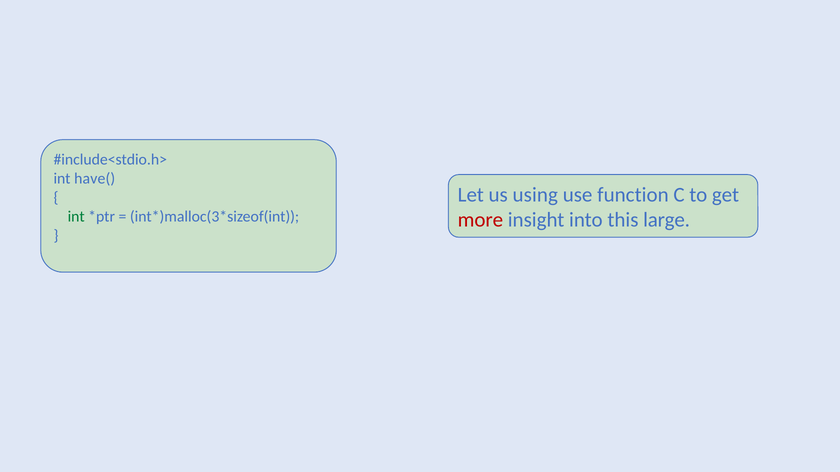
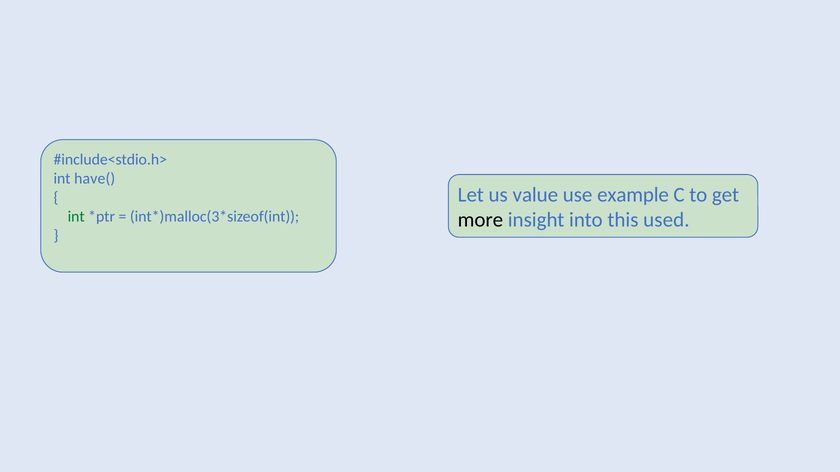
using: using -> value (535, 195)
function: function -> example (633, 195)
more colour: red -> black (480, 220)
large: large -> used (666, 220)
